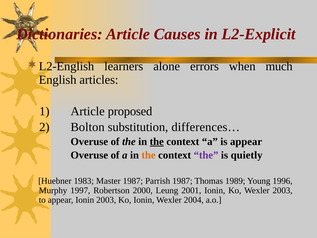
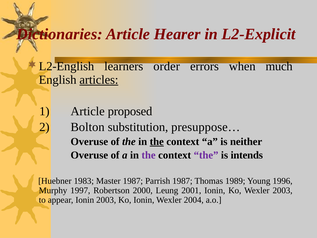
Causes: Causes -> Hearer (177, 34)
alone: alone -> order (167, 66)
articles underline: none -> present (99, 80)
differences…: differences… -> presuppose… (206, 127)
is appear: appear -> neither (246, 141)
the colour: orange -> purple (149, 155)
quietly: quietly -> intends (247, 155)
